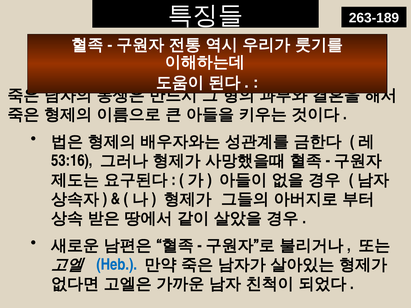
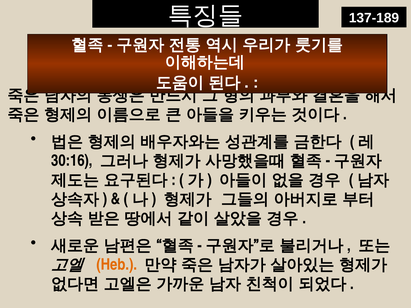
263-189: 263-189 -> 137-189 (374, 18)
53:16: 53:16 -> 30:16 (72, 161)
Heb colour: blue -> orange (117, 265)
